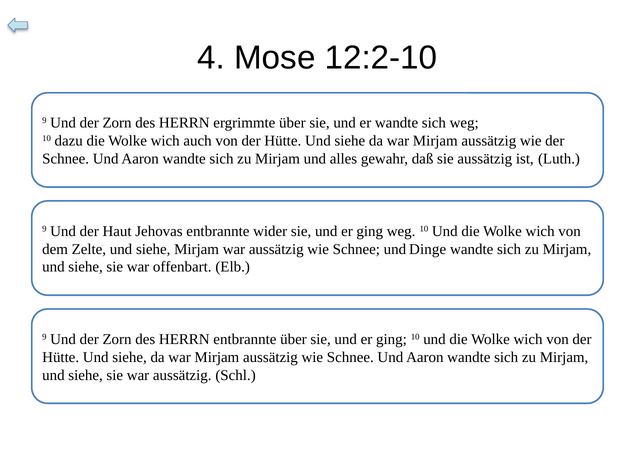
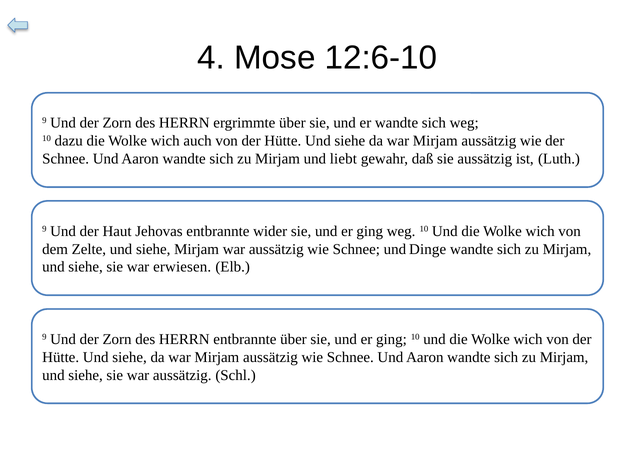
12:2-10: 12:2-10 -> 12:6-10 (381, 58)
alles: alles -> liebt (343, 159)
offenbart: offenbart -> erwiesen (182, 267)
